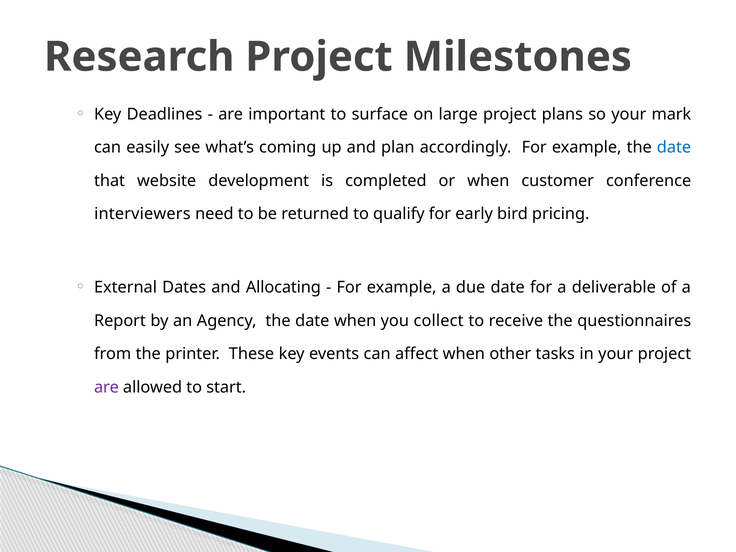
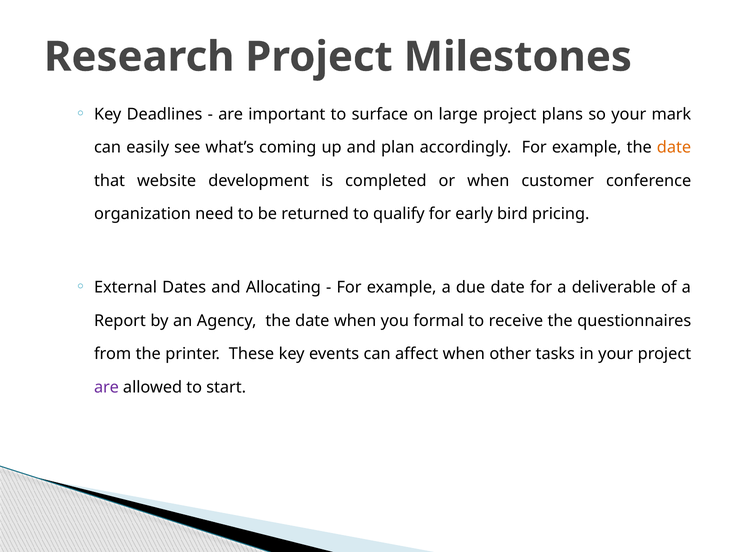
date colour: blue -> orange (674, 147)
interviewers: interviewers -> organization (142, 214)
collect: collect -> formal (439, 321)
